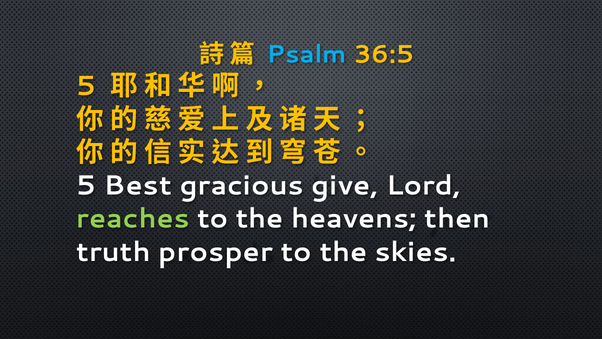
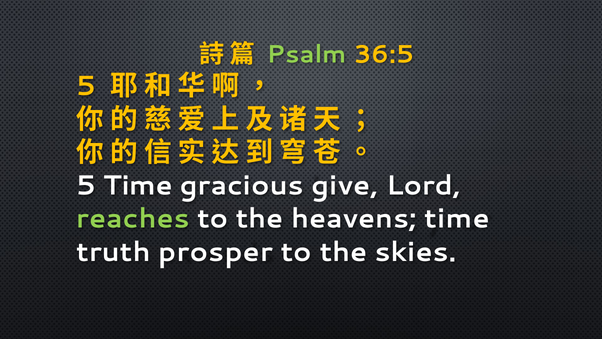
Psalm colour: light blue -> light green (307, 54)
5 Best: Best -> Time (138, 185)
heavens then: then -> time (457, 219)
